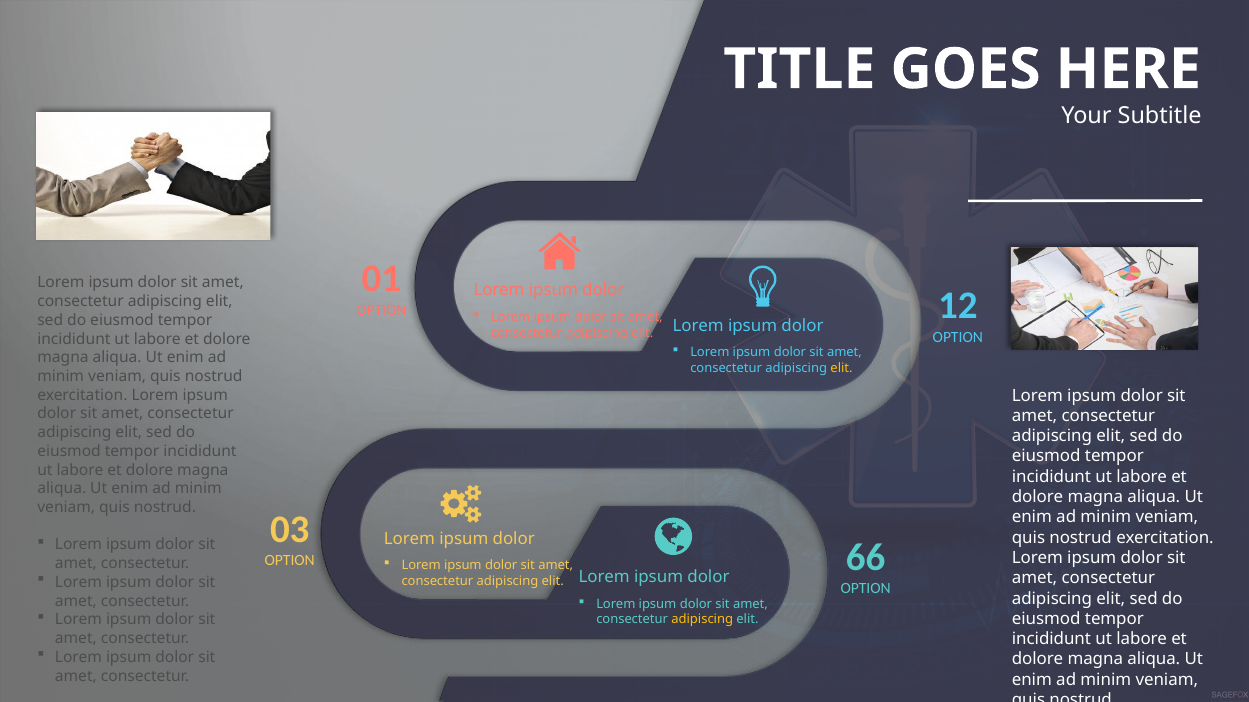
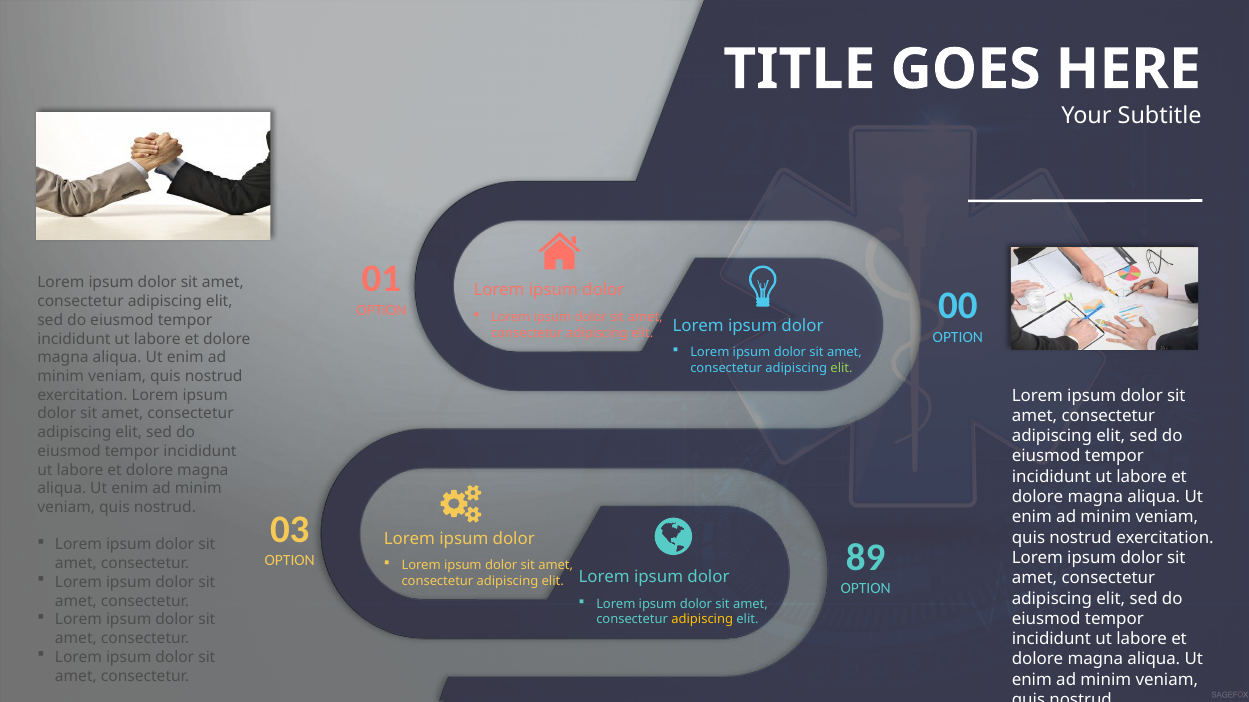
12: 12 -> 00 (958, 306)
elit colour: yellow -> light green (842, 369)
66: 66 -> 89 (866, 558)
